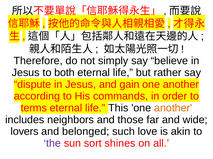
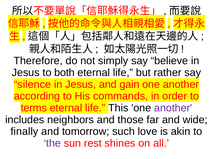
dispute: dispute -> silence (32, 85)
another colour: orange -> purple (173, 108)
lovers: lovers -> finally (24, 132)
belonged: belonged -> tomorrow (86, 132)
sort: sort -> rest (93, 144)
